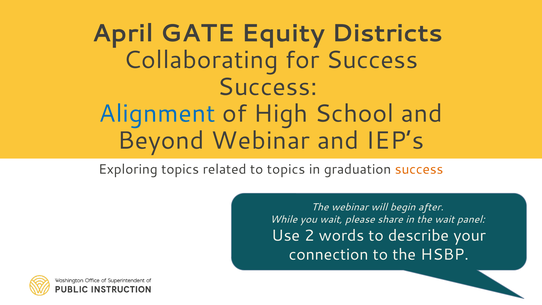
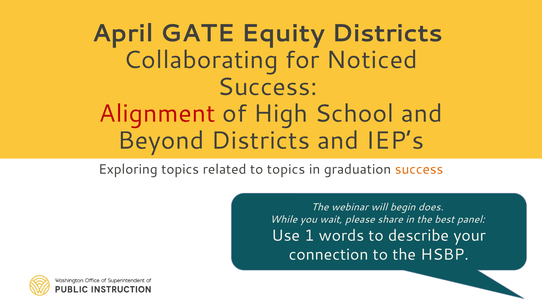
for Success: Success -> Noticed (372, 60)
Alignment colour: blue -> red (157, 114)
Beyond Webinar: Webinar -> Districts (261, 140)
after: after -> does (431, 207)
the wait: wait -> best (444, 219)
2: 2 -> 1 (309, 235)
